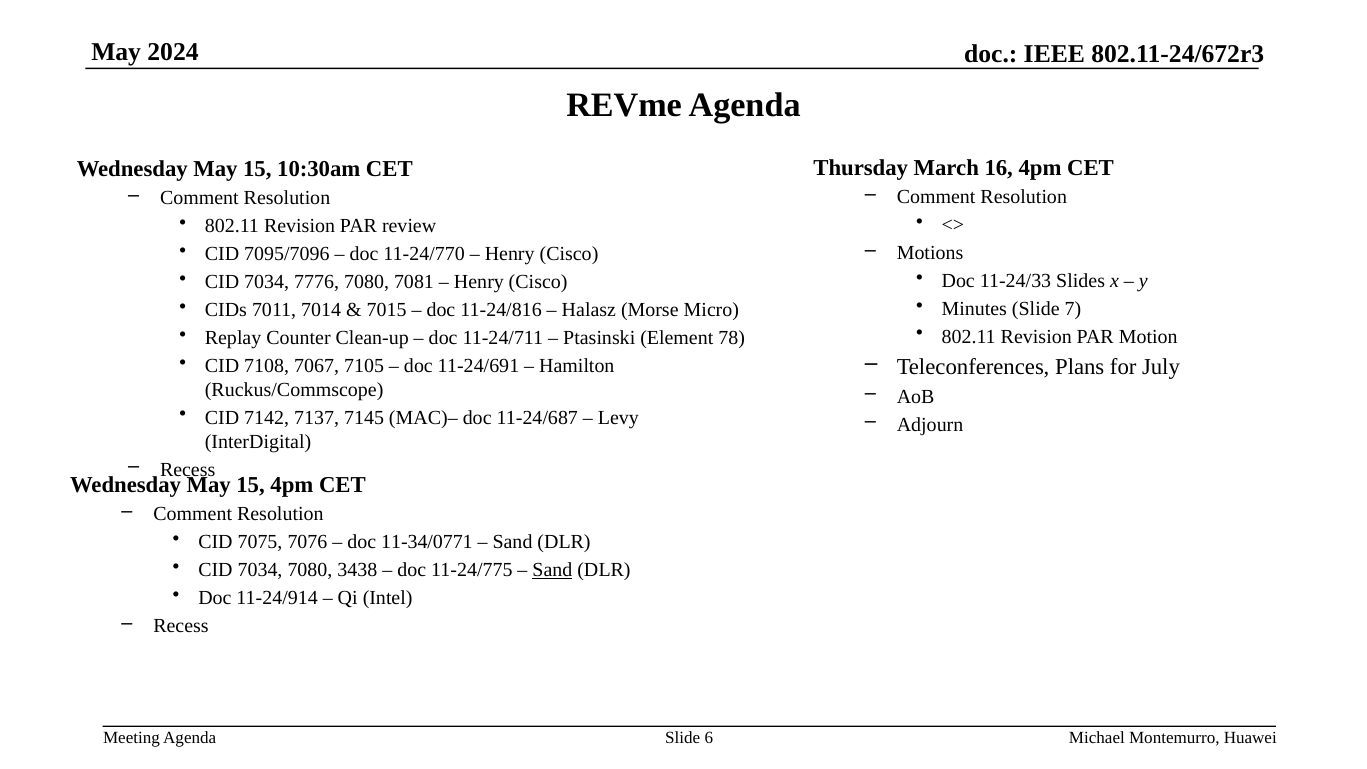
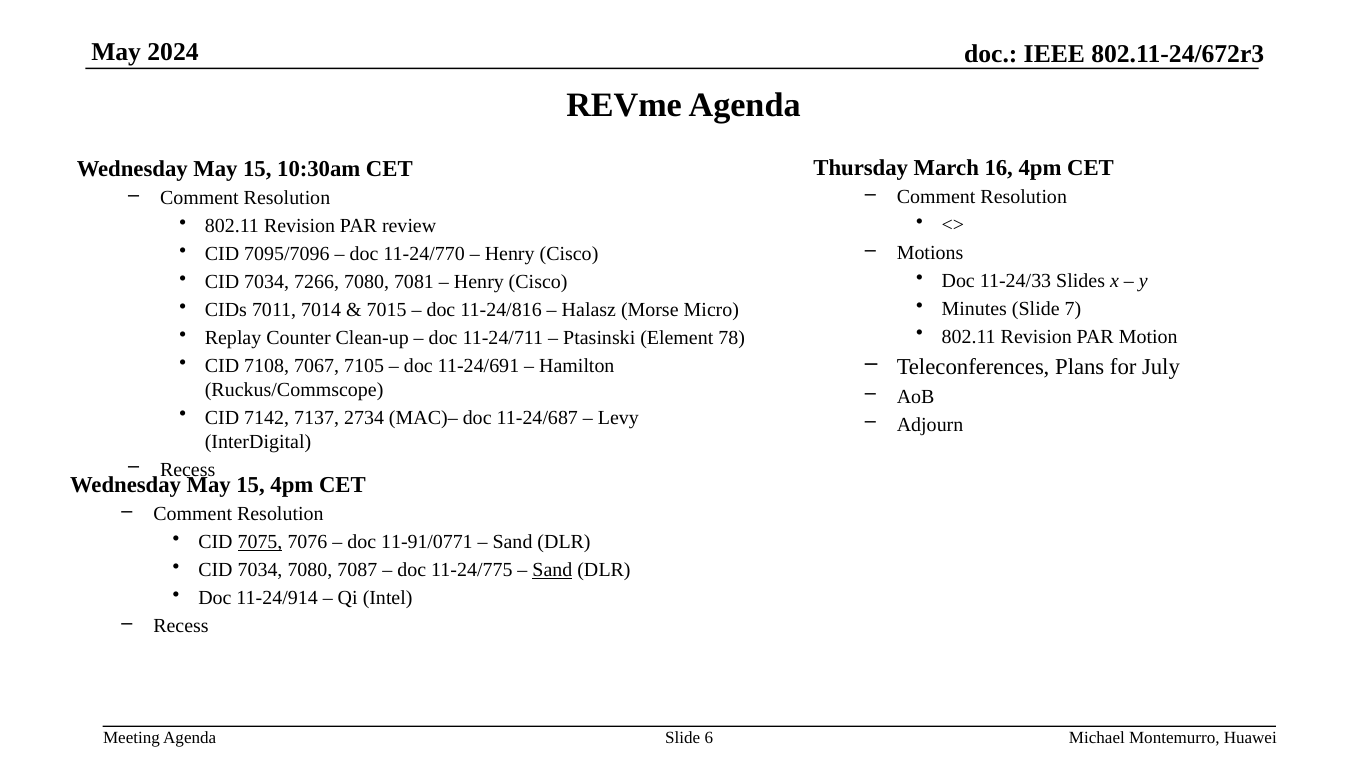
7776: 7776 -> 7266 (317, 282)
7145: 7145 -> 2734 (364, 418)
7075 underline: none -> present (260, 542)
11-34/0771: 11-34/0771 -> 11-91/0771 (427, 542)
3438: 3438 -> 7087 (357, 570)
